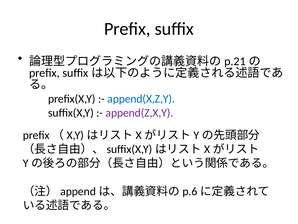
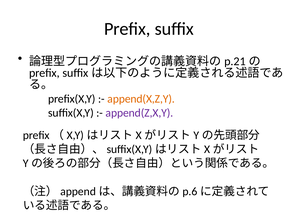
append(X,Z,Y colour: blue -> orange (141, 99)
